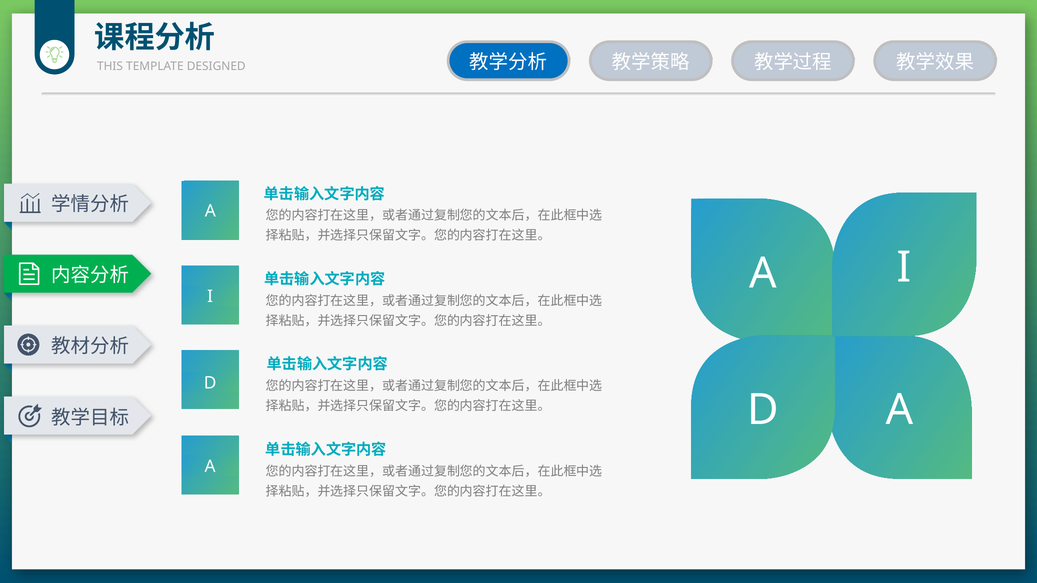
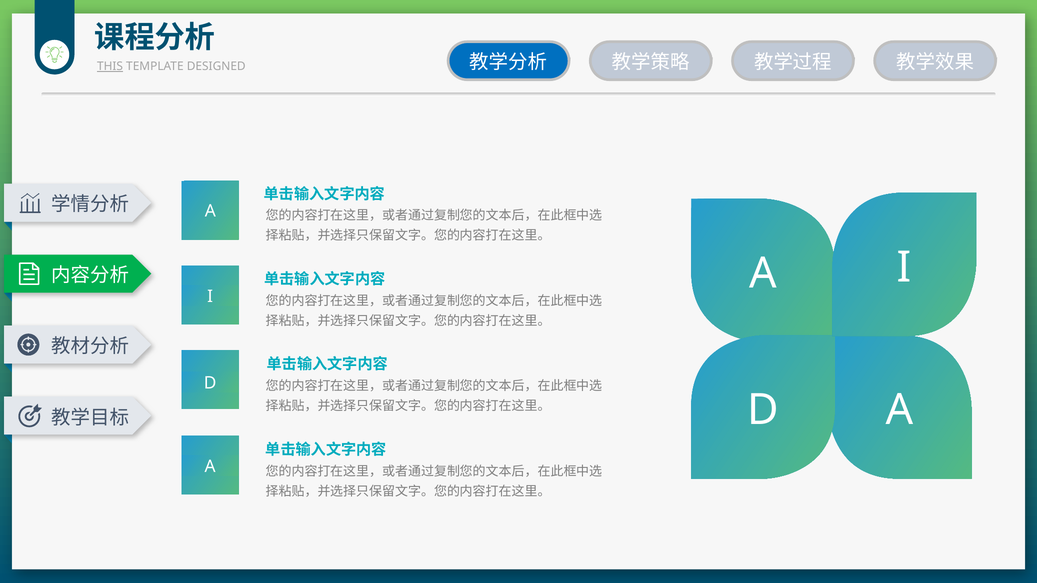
THIS underline: none -> present (110, 66)
